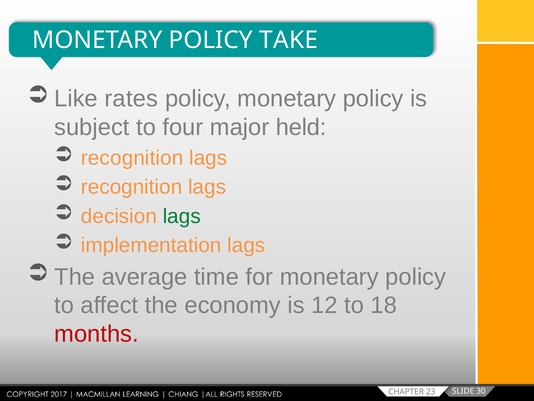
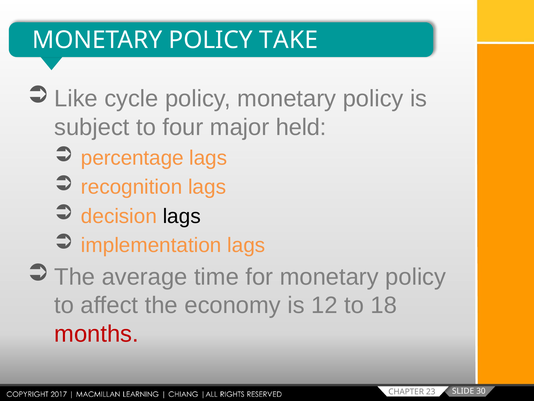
rates: rates -> cycle (131, 99)
recognition: recognition -> percentage (132, 158)
lags colour: green -> black (182, 216)
